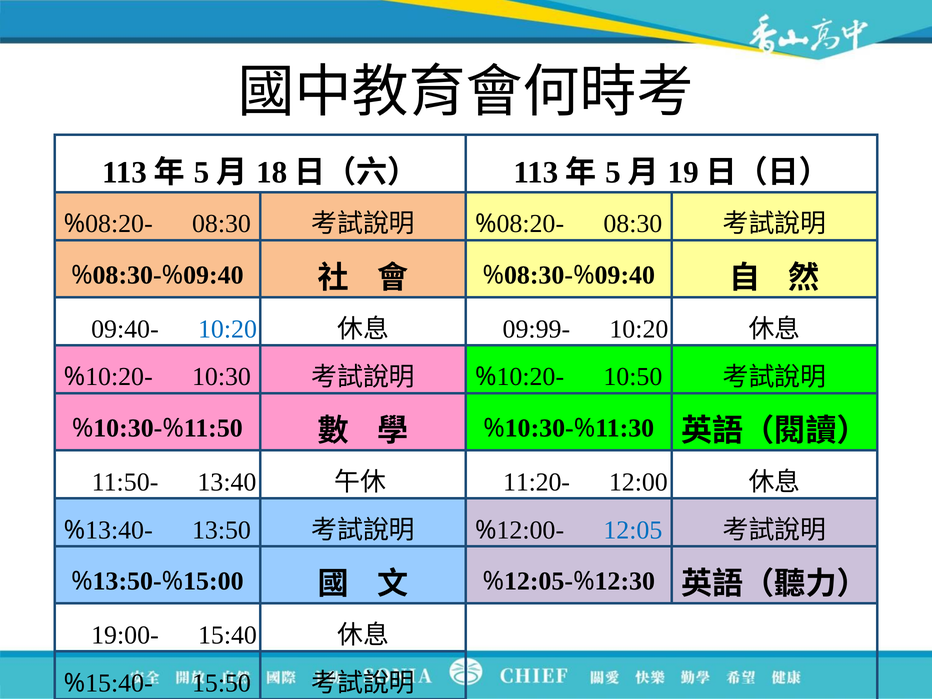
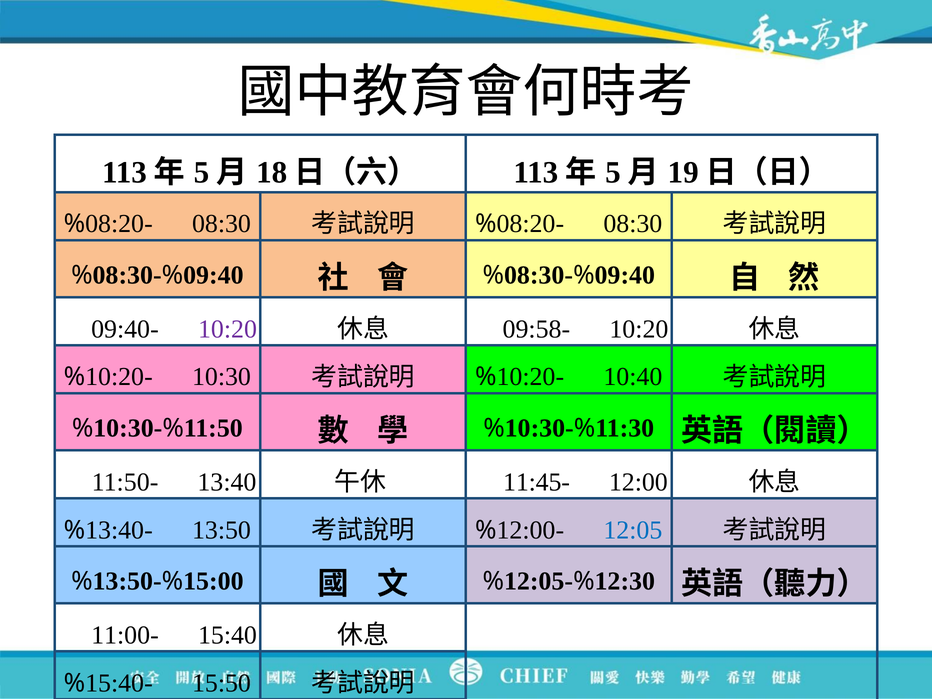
10:20 colour: blue -> purple (227, 329)
09:99-: 09:99- -> 09:58- (536, 329)
10:50: 10:50 -> 10:40 (633, 377)
11:20-: 11:20- -> 11:45- (537, 482)
19:00-: 19:00- -> 11:00- (125, 635)
